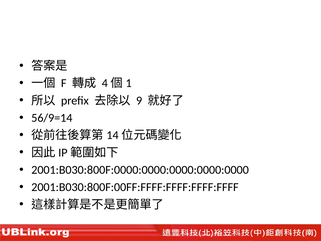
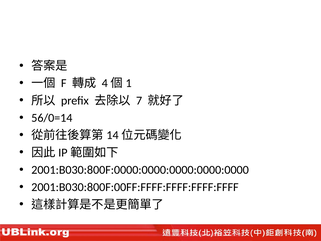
9: 9 -> 7 (139, 100)
56/9=14: 56/9=14 -> 56/0=14 (52, 118)
